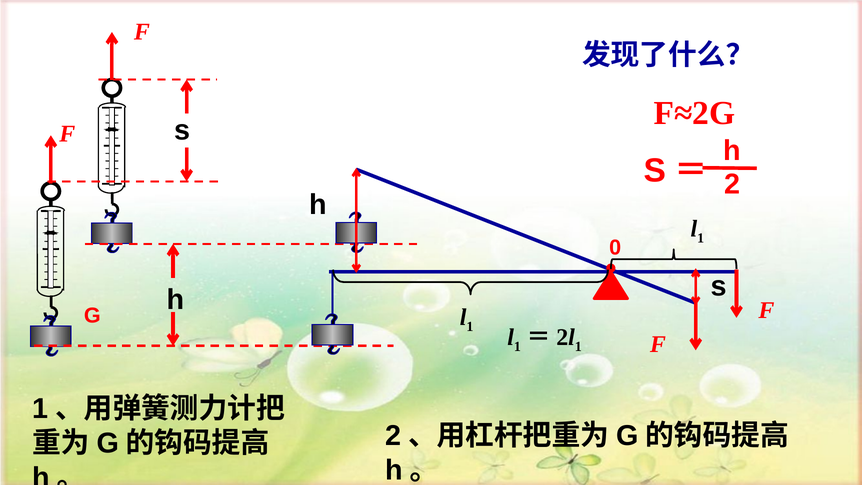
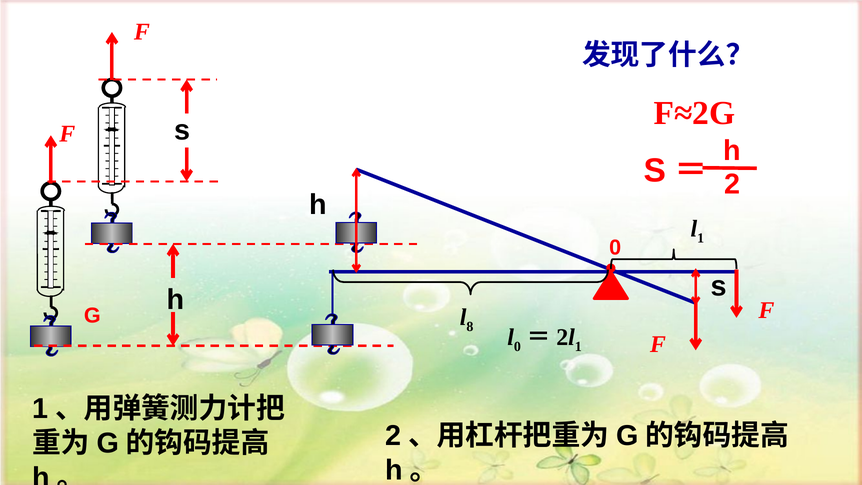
1: 1 -> 8 (470, 326)
1: 1 -> 0 (517, 347)
